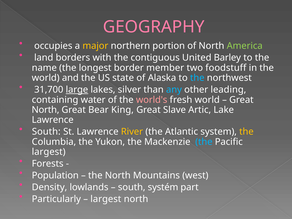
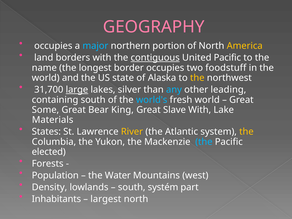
major colour: yellow -> light blue (95, 46)
America colour: light green -> yellow (245, 46)
contiguous underline: none -> present (155, 58)
United Barley: Barley -> Pacific (227, 58)
border member: member -> occupies (165, 68)
the colour: light blue -> yellow (197, 78)
containing water: water -> south (93, 100)
world's colour: pink -> light blue (152, 100)
North: North -> Some (45, 110)
Slave Artic: Artic -> With (200, 110)
Lawrence: Lawrence -> Materials (53, 120)
South: South -> States (46, 132)
largest: largest -> elected (49, 152)
the North: North -> Water (118, 175)
Particularly: Particularly -> Inhabitants (56, 199)
